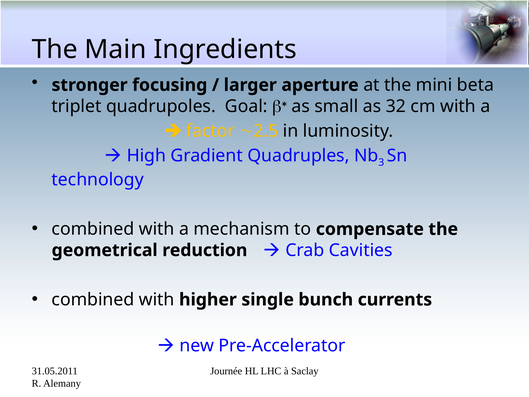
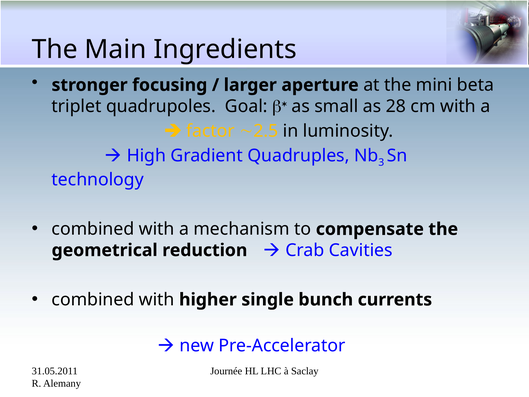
32: 32 -> 28 (396, 106)
